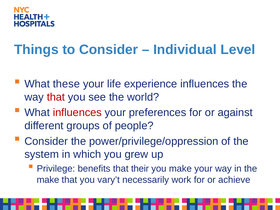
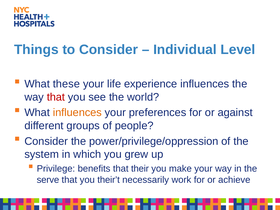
influences colour: red -> orange (77, 113)
make: make -> serve (48, 180)
vary’t: vary’t -> their’t (109, 180)
